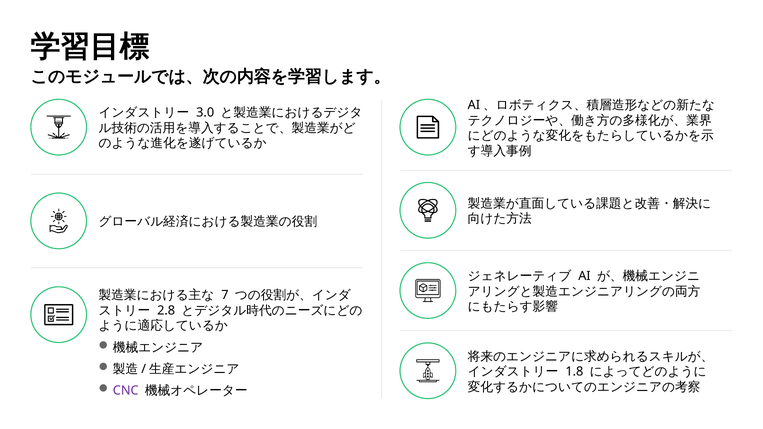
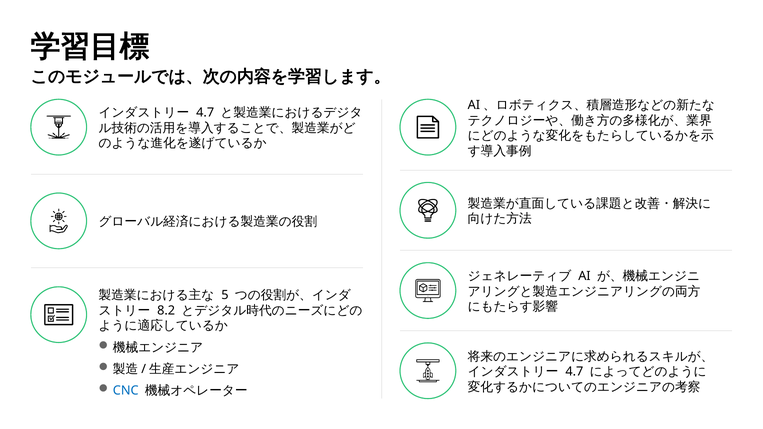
3.0: 3.0 -> 4.7 (205, 113)
7: 7 -> 5 (225, 295)
2.8: 2.8 -> 8.2 (166, 311)
1.8: 1.8 -> 4.7 (574, 372)
CNC colour: purple -> blue (126, 391)
